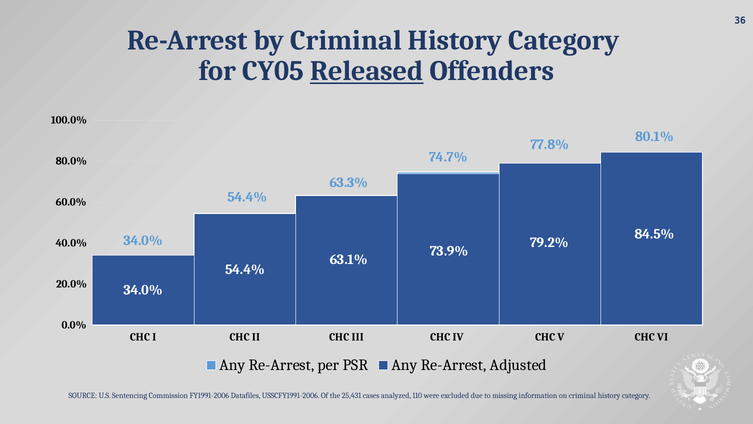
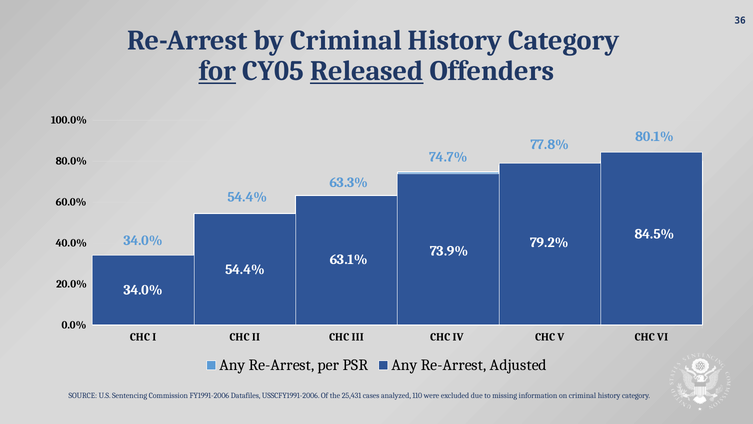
for underline: none -> present (217, 71)
